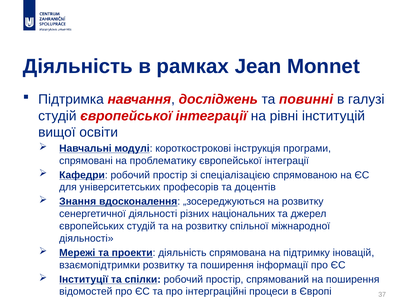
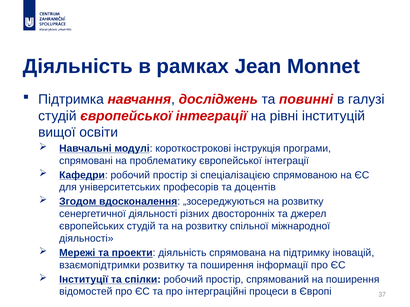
Знання: Знання -> Згодом (78, 202)
національних: національних -> двосторонніх (243, 214)
